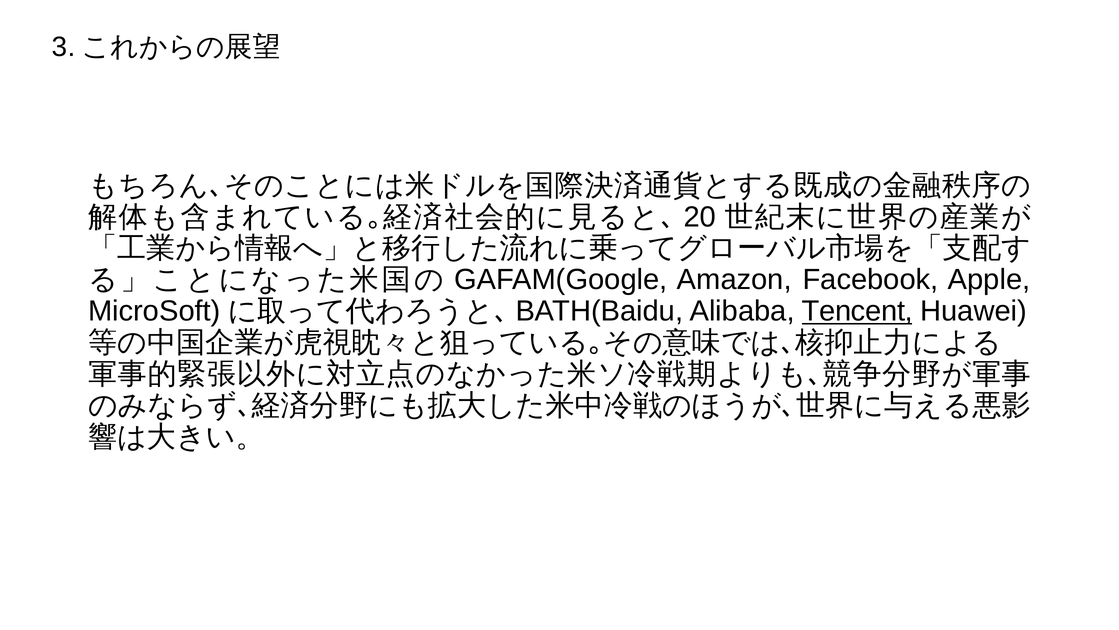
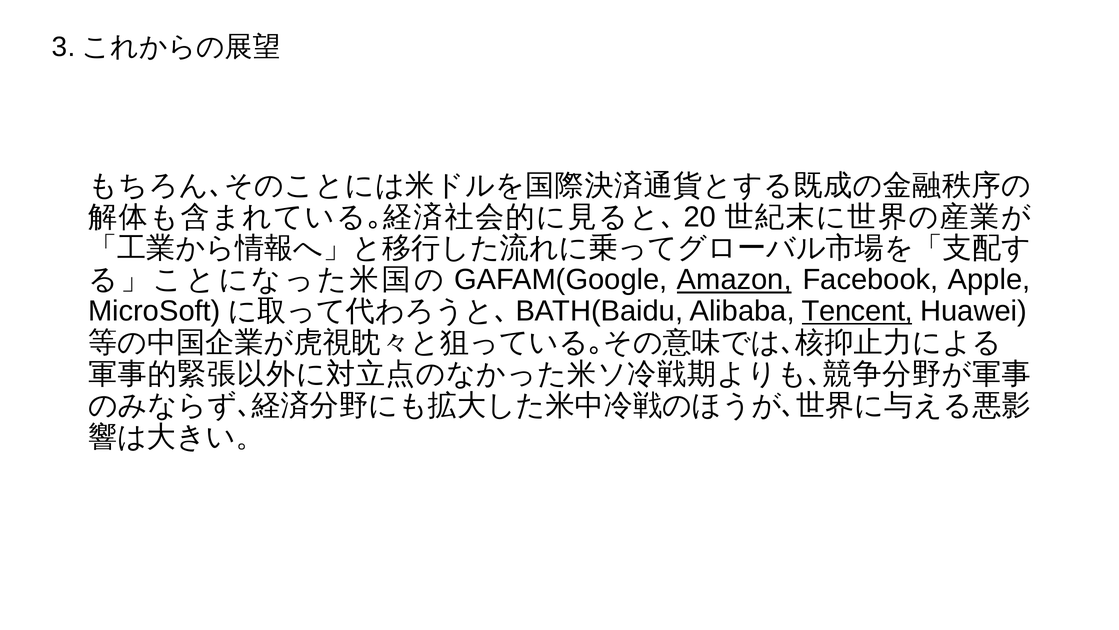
Amazon underline: none -> present (734, 280)
